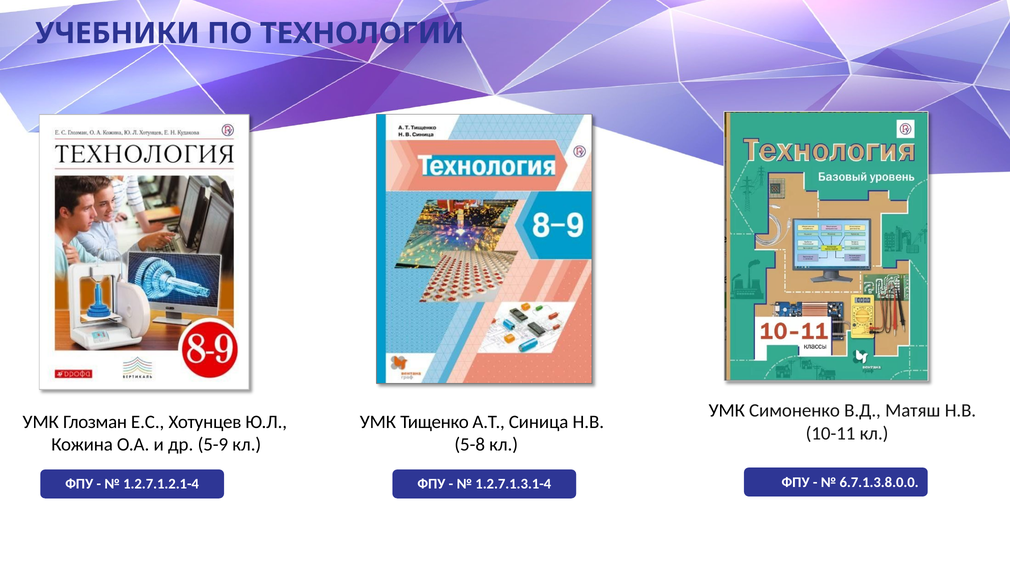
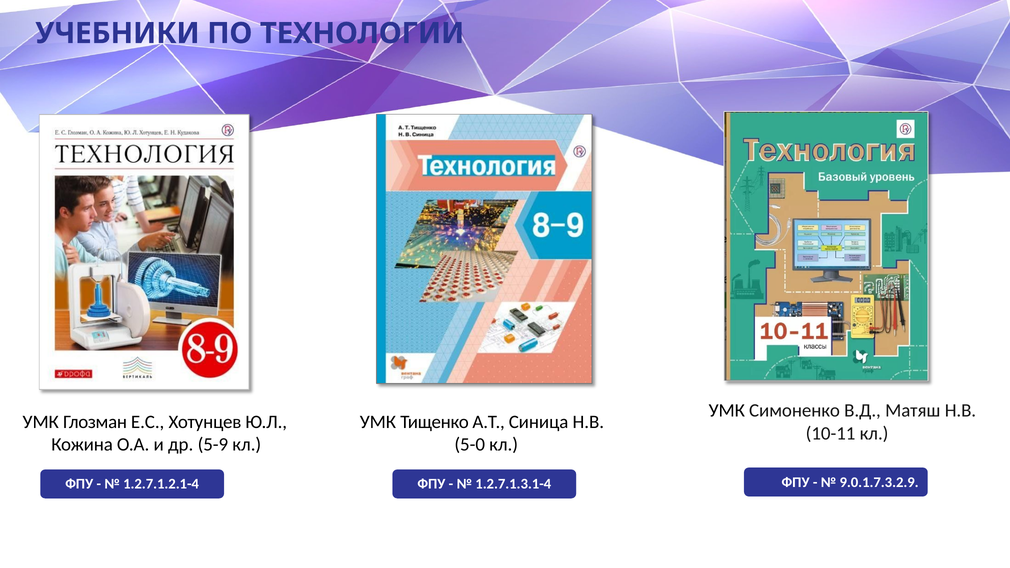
5-8: 5-8 -> 5-0 (470, 445)
6.7.1.3.8.0.0: 6.7.1.3.8.0.0 -> 9.0.1.7.3.2.9 (879, 482)
